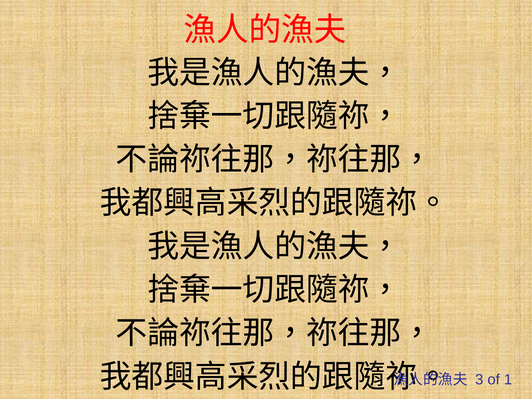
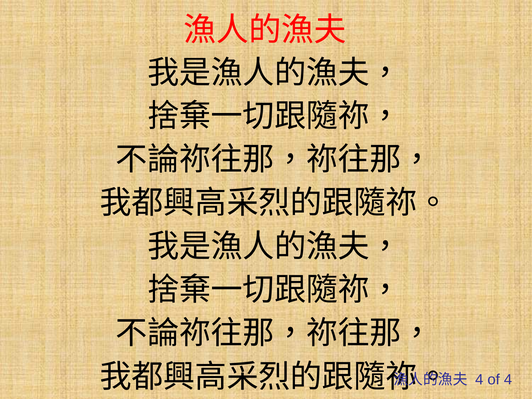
3: 3 -> 4 (479, 380)
of 1: 1 -> 4 (508, 380)
